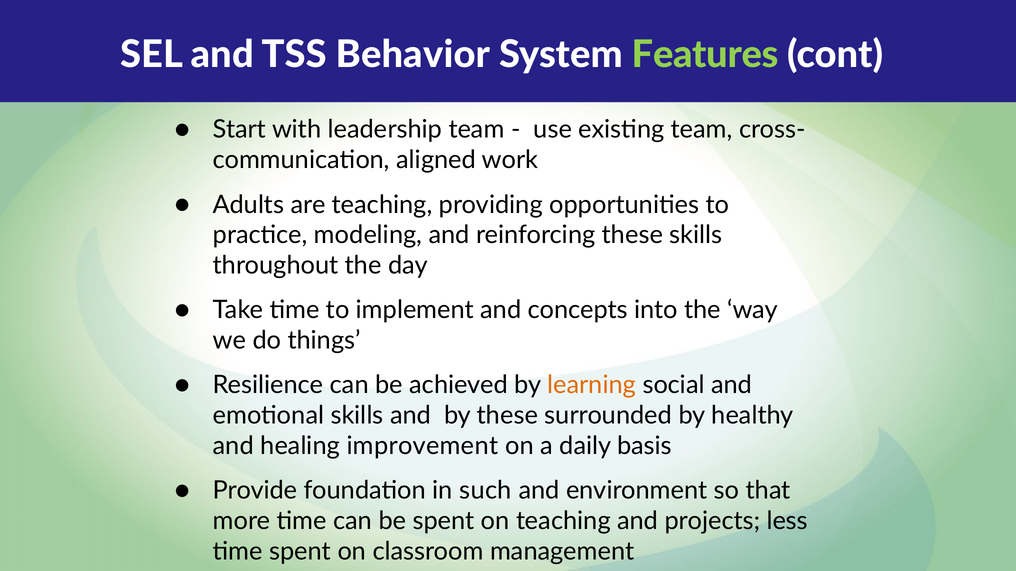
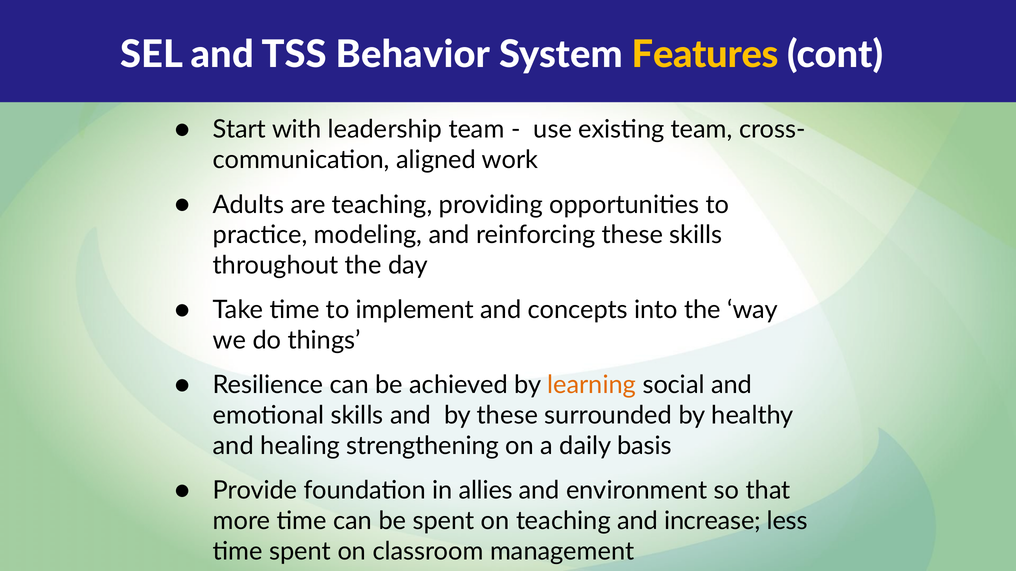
Features colour: light green -> yellow (705, 55)
improvement: improvement -> strengthening (423, 446)
such: such -> allies (486, 491)
projects: projects -> increase (713, 521)
